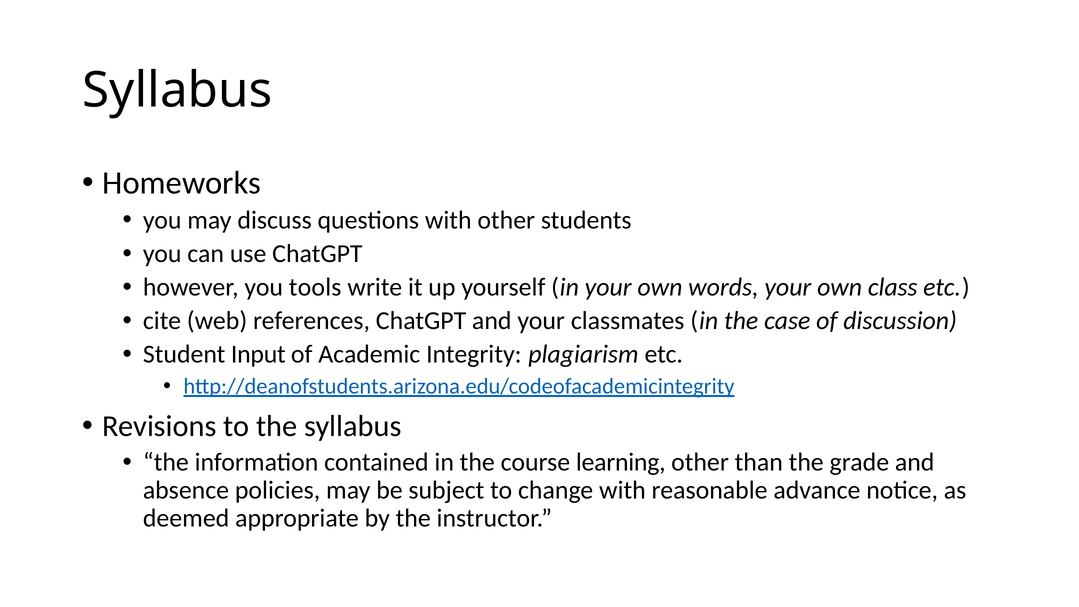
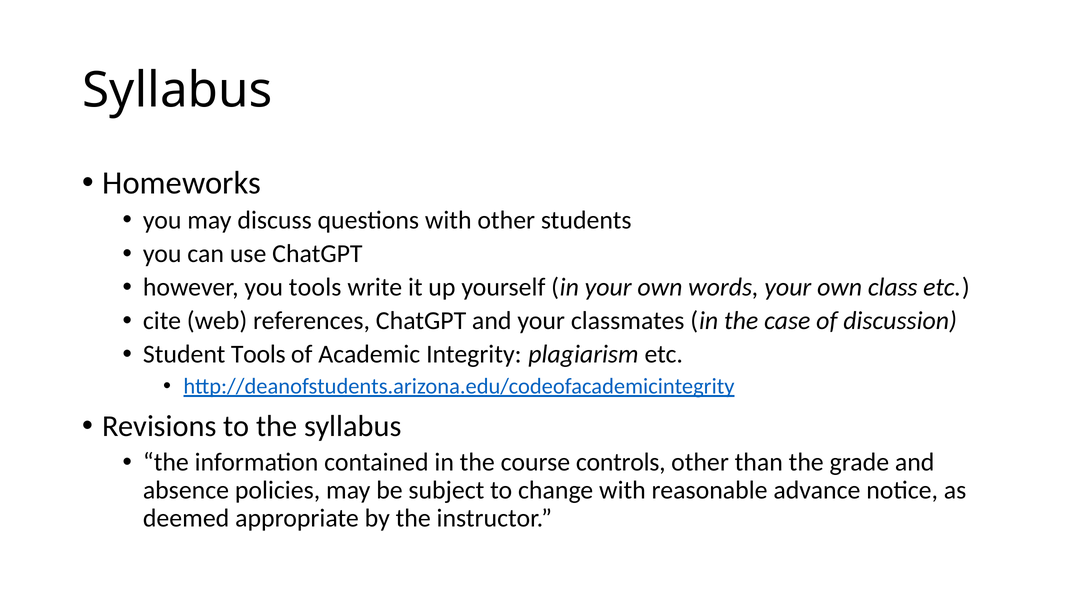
Student Input: Input -> Tools (258, 354)
learning: learning -> controls (621, 462)
